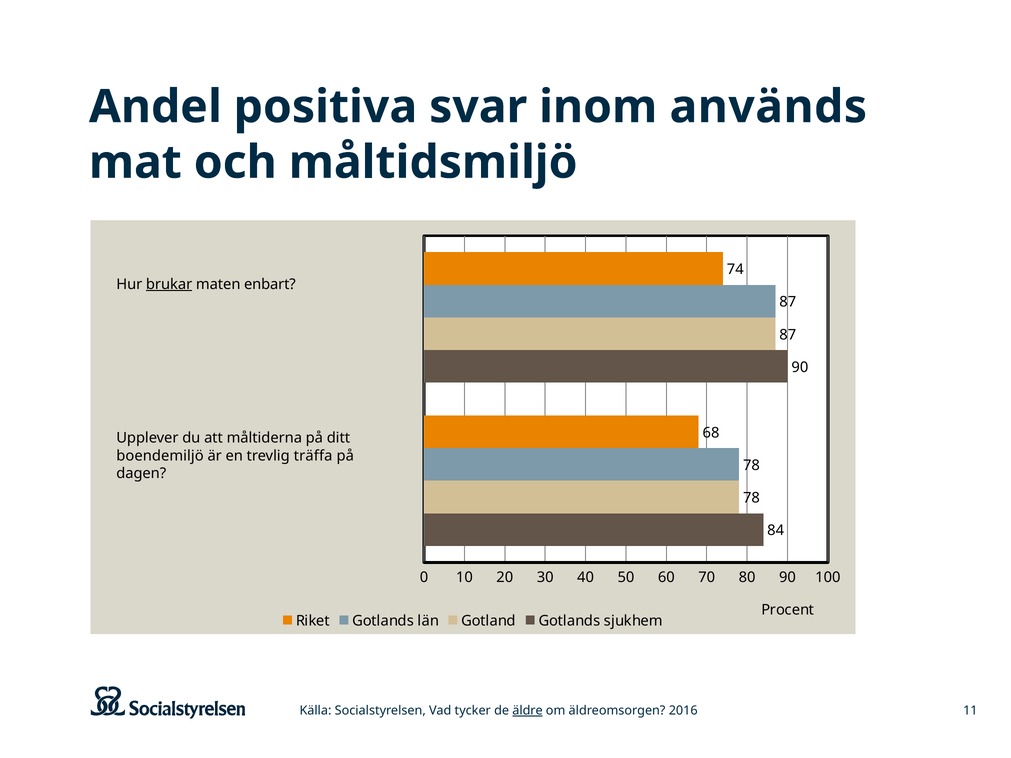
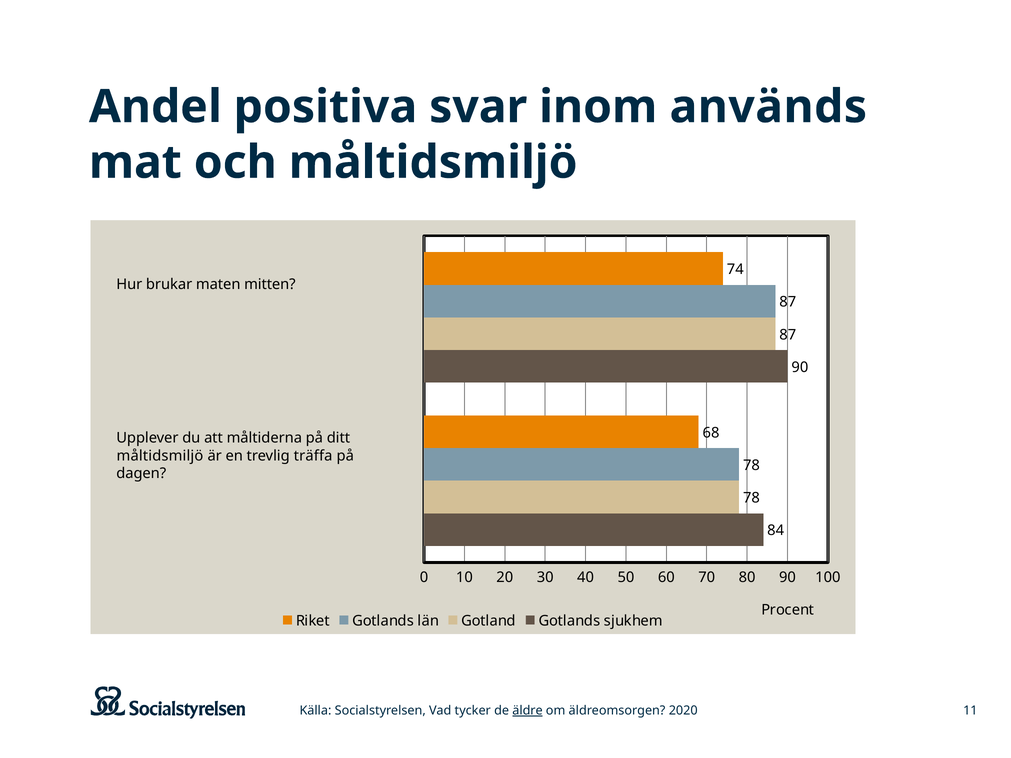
brukar underline: present -> none (169, 284)
enbart: enbart -> mitten (270, 284)
boendemiljö: boendemiljö -> måltidsmiljö (160, 456)
2016: 2016 -> 2020 (683, 711)
